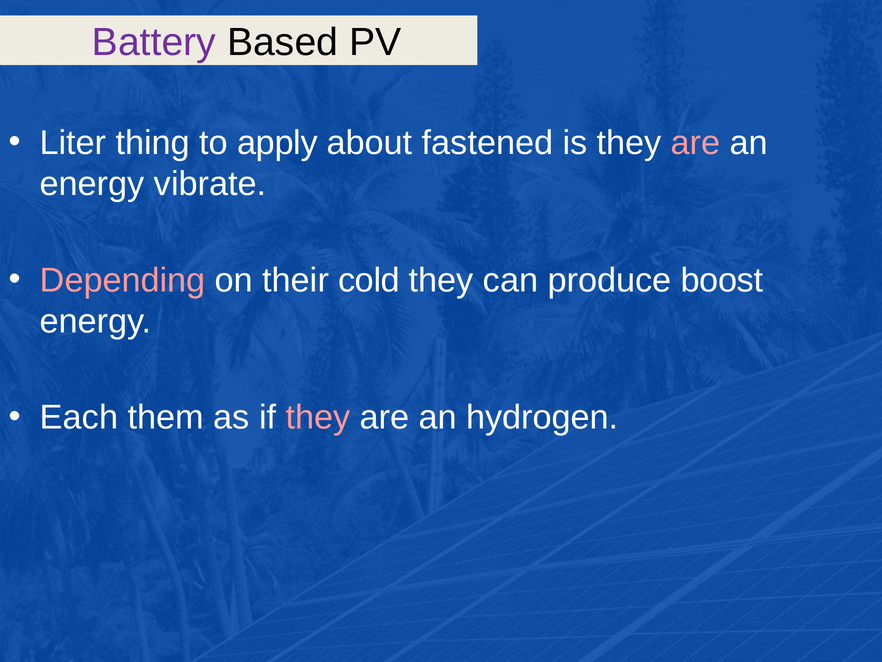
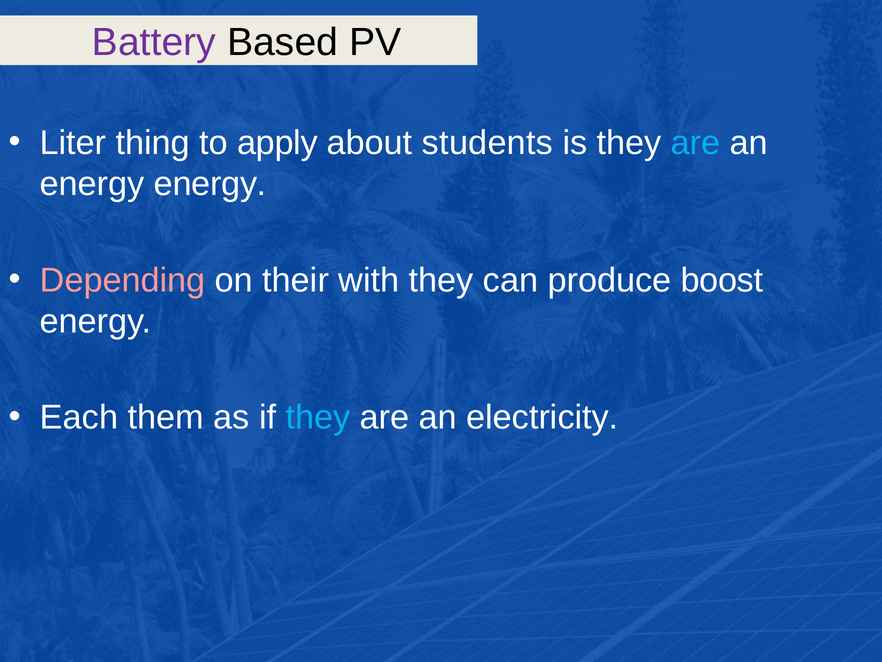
fastened: fastened -> students (487, 143)
are colour: pink -> light blue (696, 143)
energy vibrate: vibrate -> energy (210, 184)
cold: cold -> with (369, 280)
they colour: pink -> light blue (318, 417)
hydrogen: hydrogen -> electricity (542, 417)
